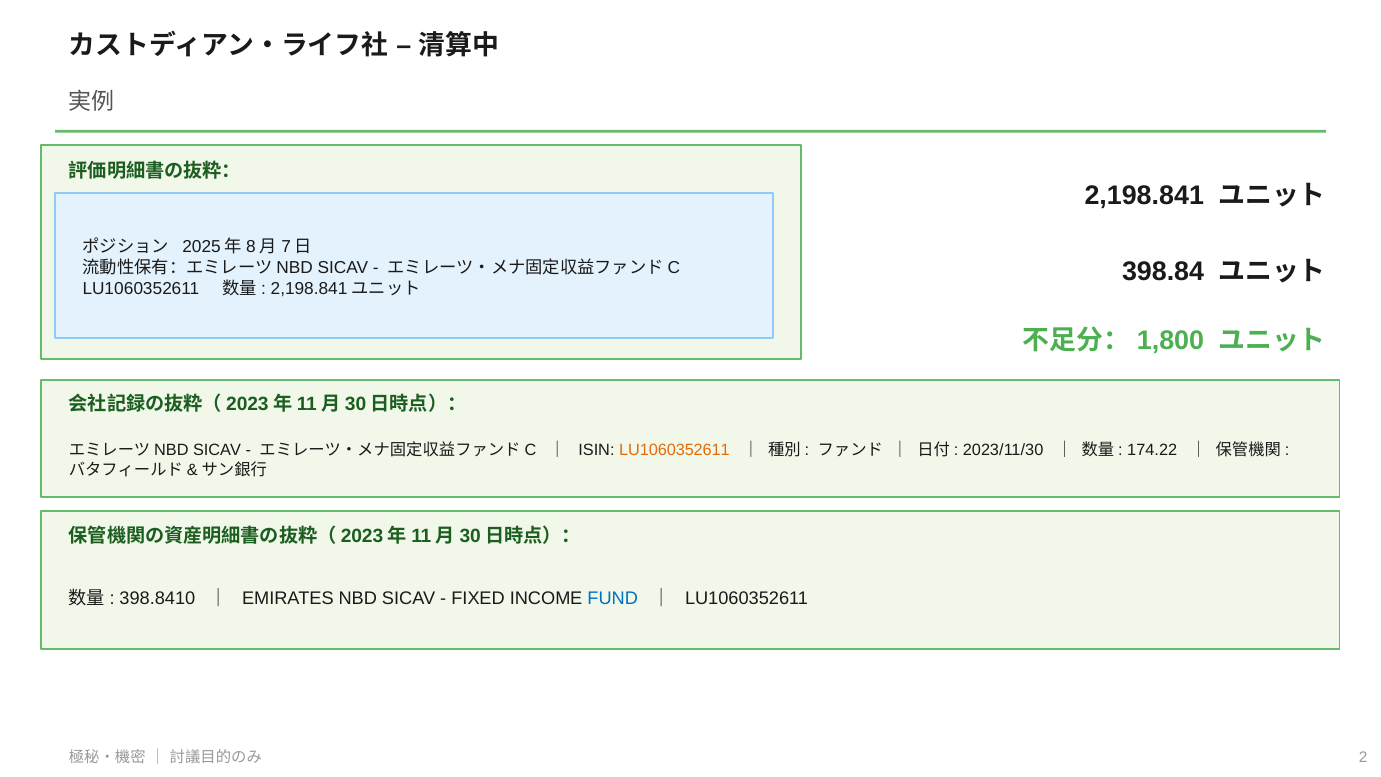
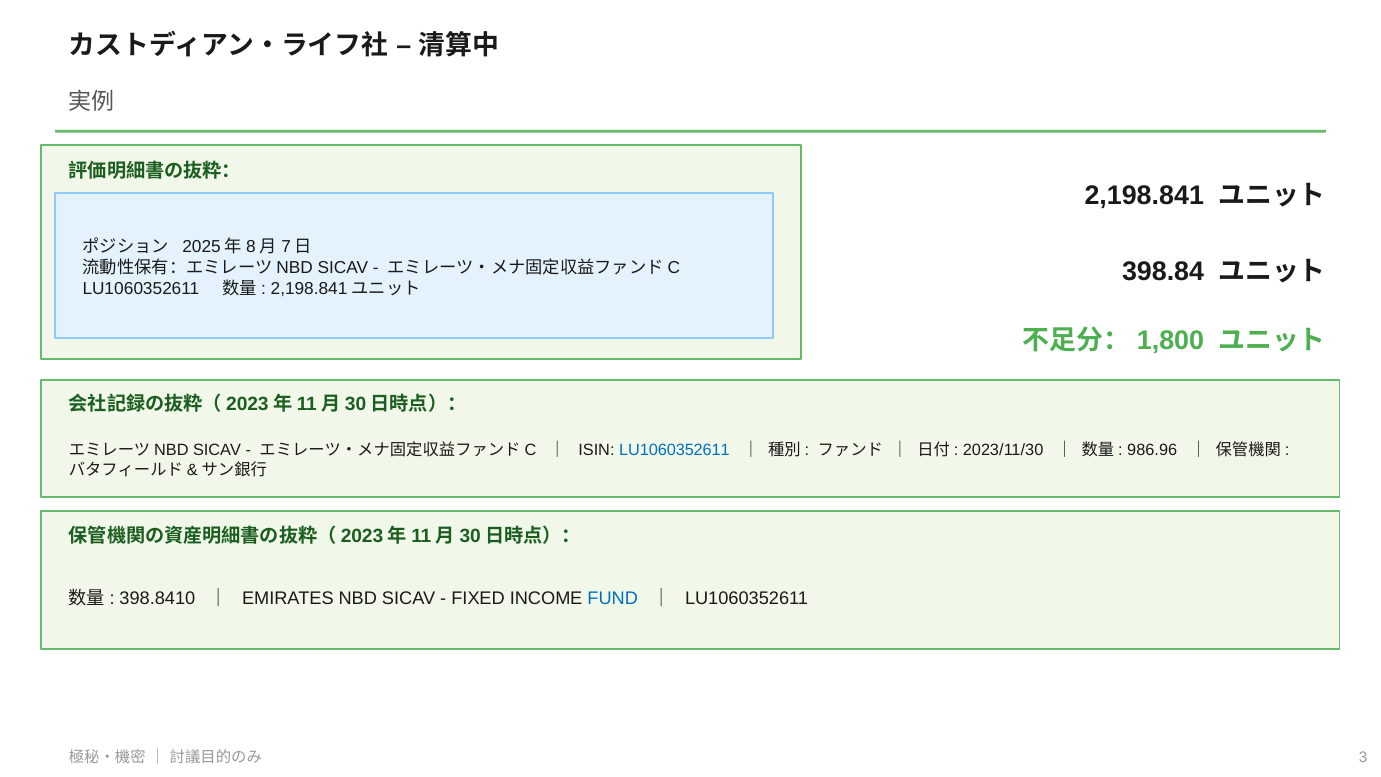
LU1060352611 colour: orange -> blue (674, 451)
174.22: 174.22 -> 986.96 (1152, 451)
2: 2 -> 3 (1363, 757)
